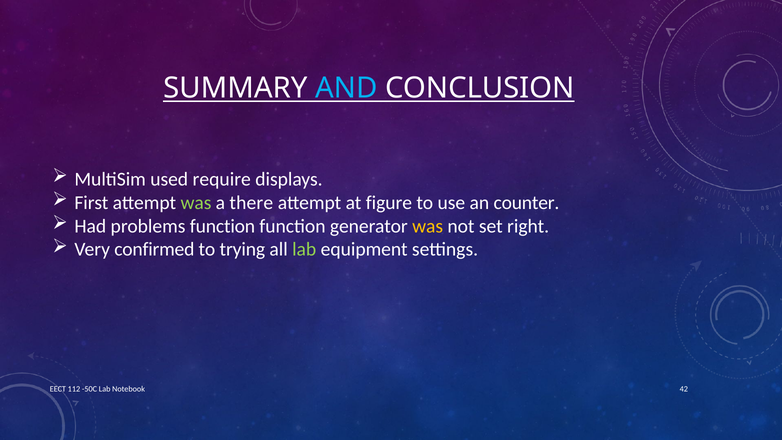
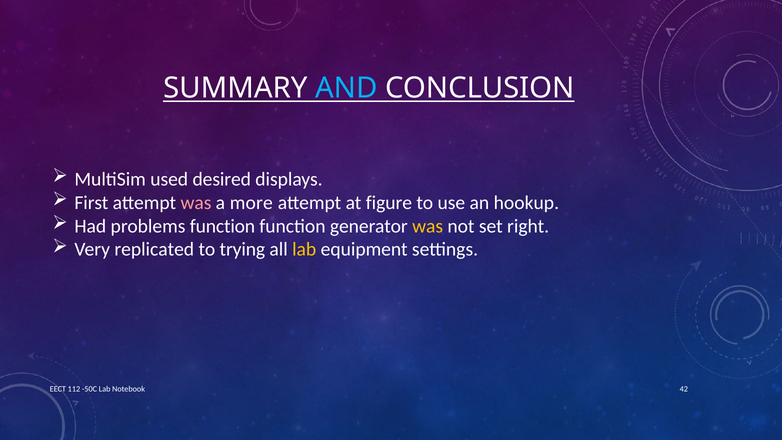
require: require -> desired (222, 179)
was colour: light green -> pink (196, 203)
there: there -> more (251, 203)
counter: counter -> hookup (526, 203)
confirmed: confirmed -> replicated (154, 249)
lab colour: light green -> yellow (304, 249)
